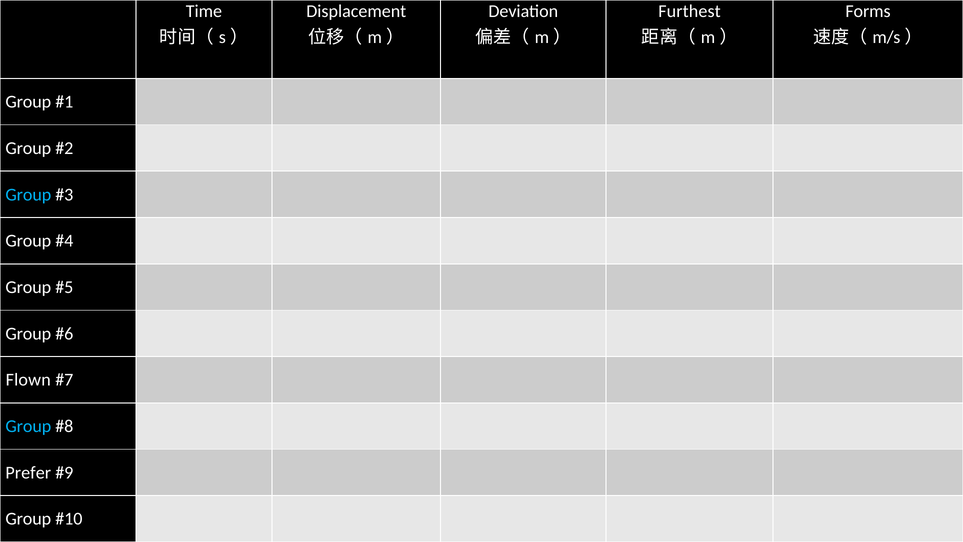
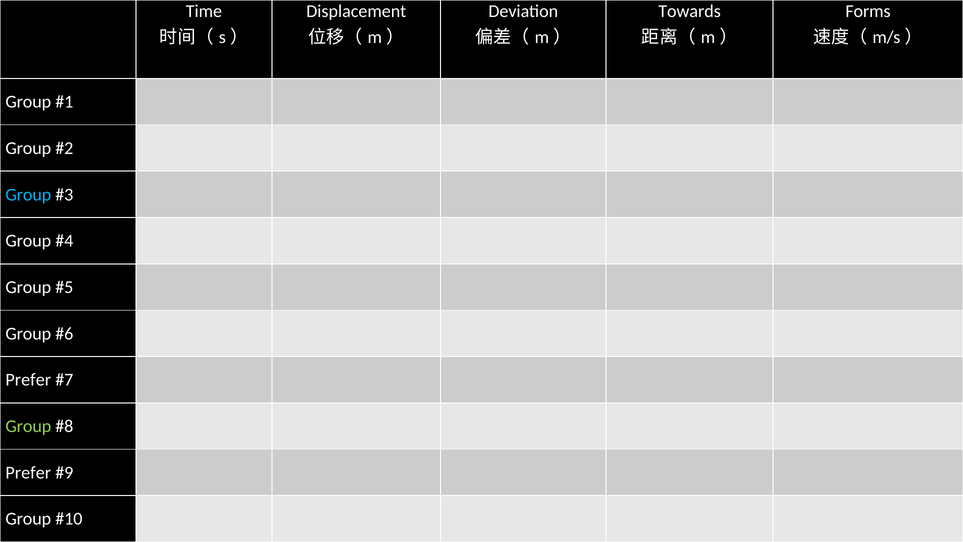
Furthest: Furthest -> Towards (690, 11)
Flown: Flown -> Prefer (28, 380)
Group colour: light blue -> light green (28, 426)
